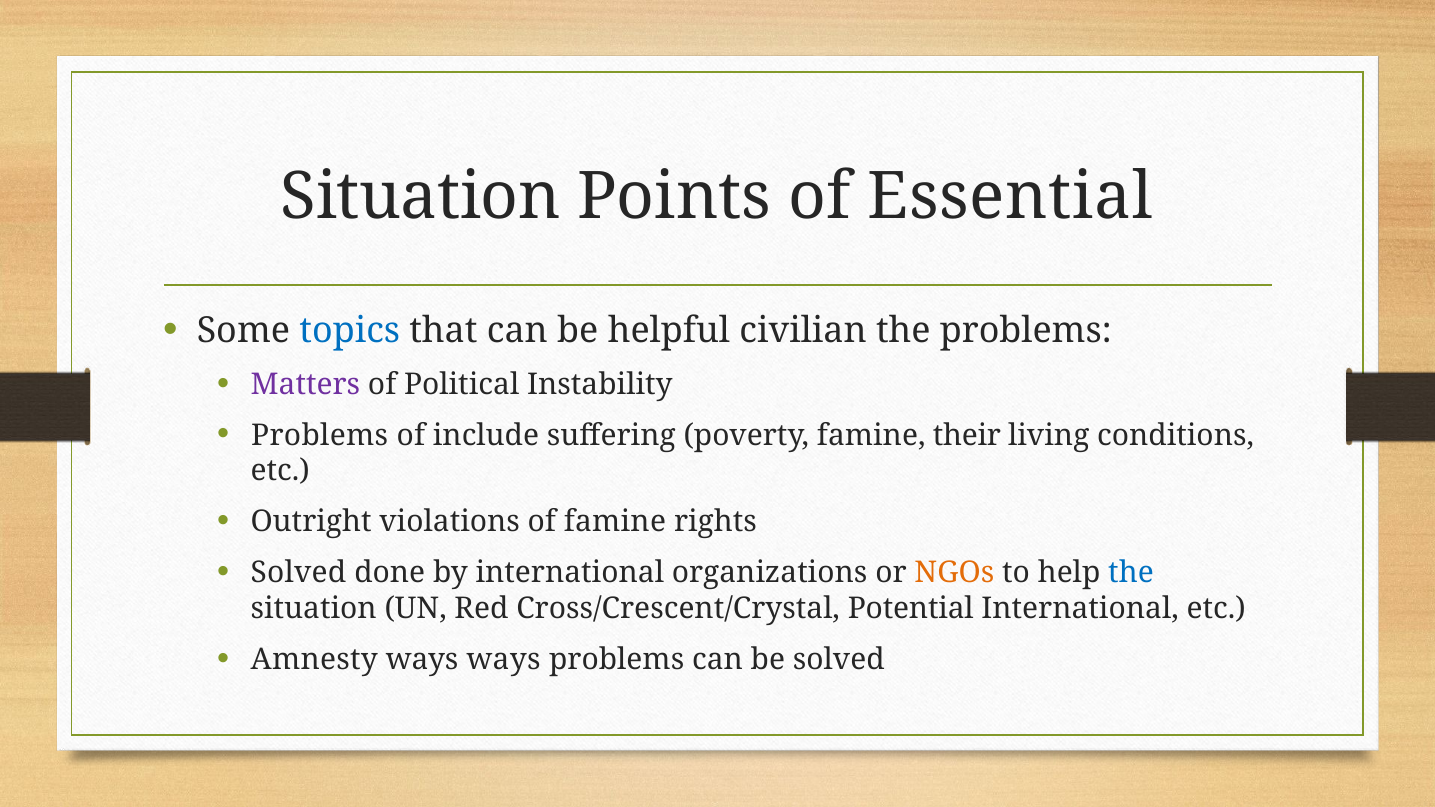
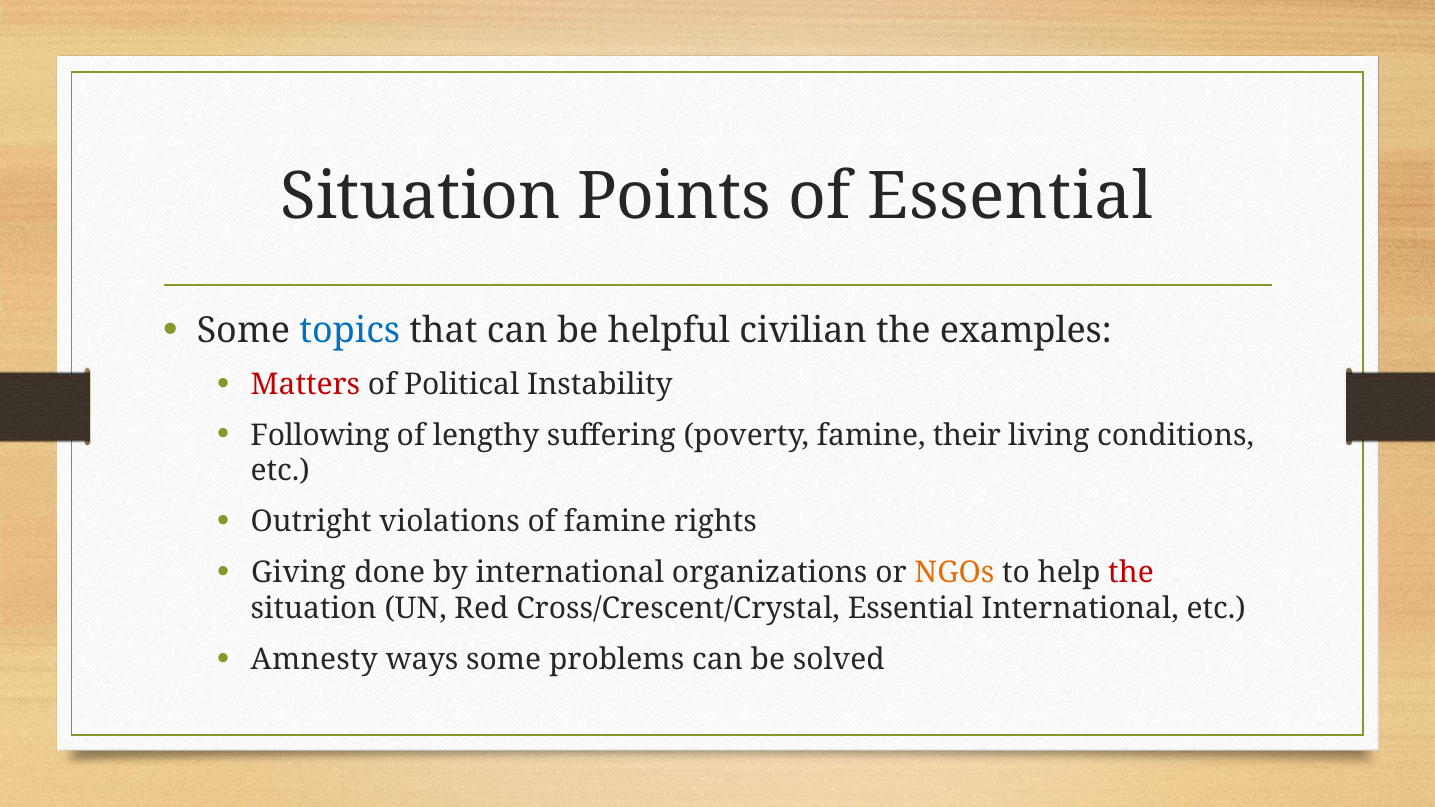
the problems: problems -> examples (1026, 330)
Matters colour: purple -> red (305, 384)
Problems: Problems -> Following (320, 435)
include: include -> lengthy (486, 435)
Solved: Solved -> Giving (298, 573)
the colour: blue -> red (1131, 573)
Cross/Crescent/Crystal Potential: Potential -> Essential (911, 609)
ways ways: ways -> some (504, 660)
